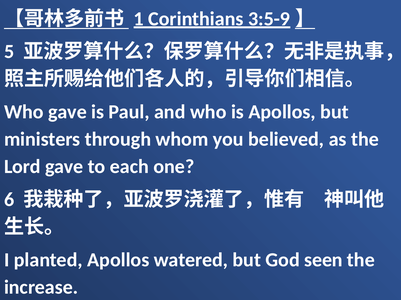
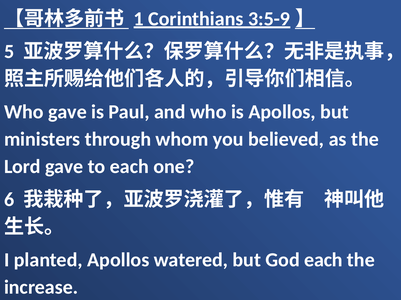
God seen: seen -> each (323, 260)
